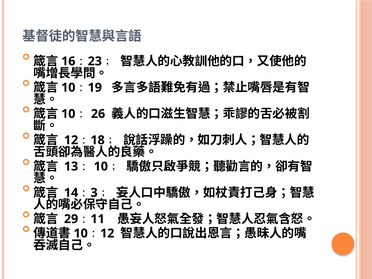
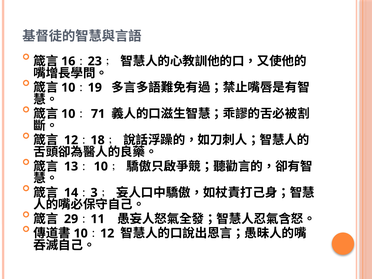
26: 26 -> 71 (98, 114)
